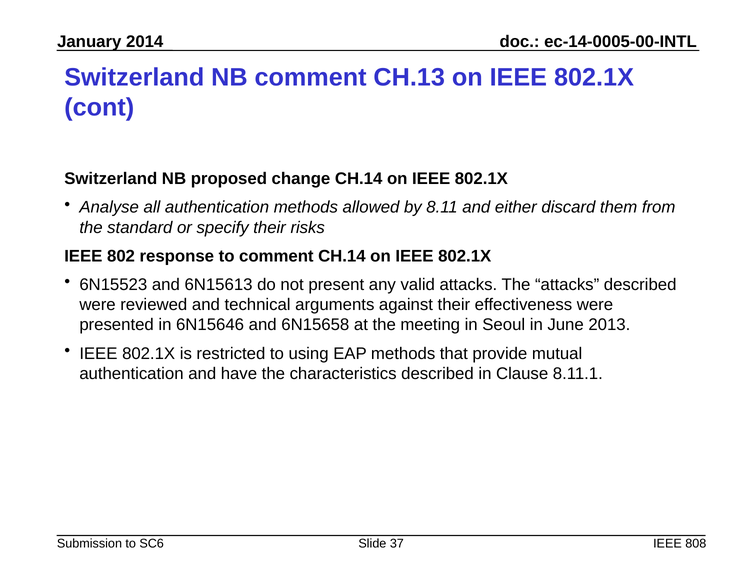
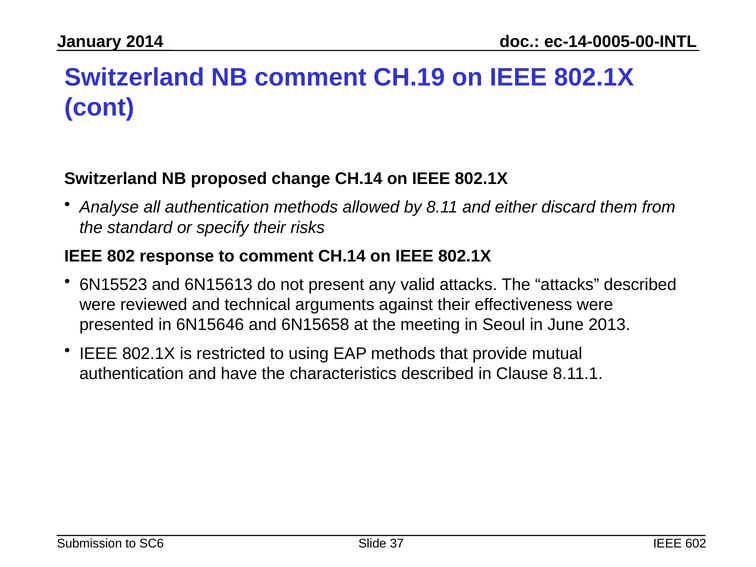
CH.13: CH.13 -> CH.19 (409, 77)
808: 808 -> 602 (696, 544)
